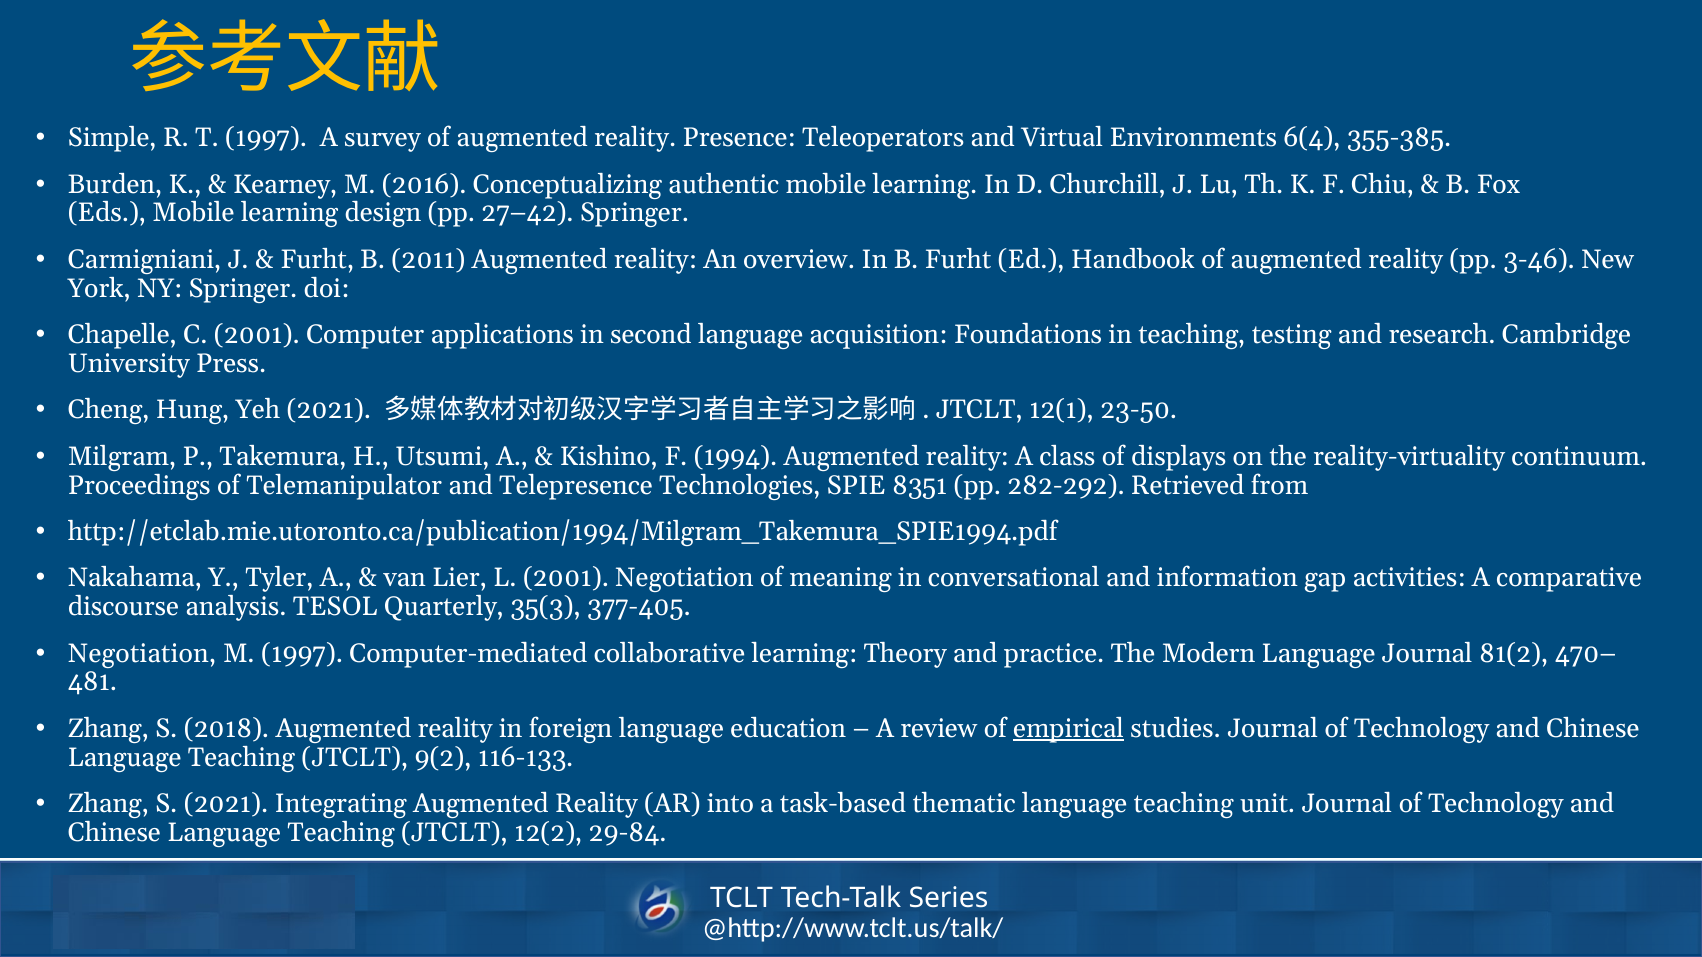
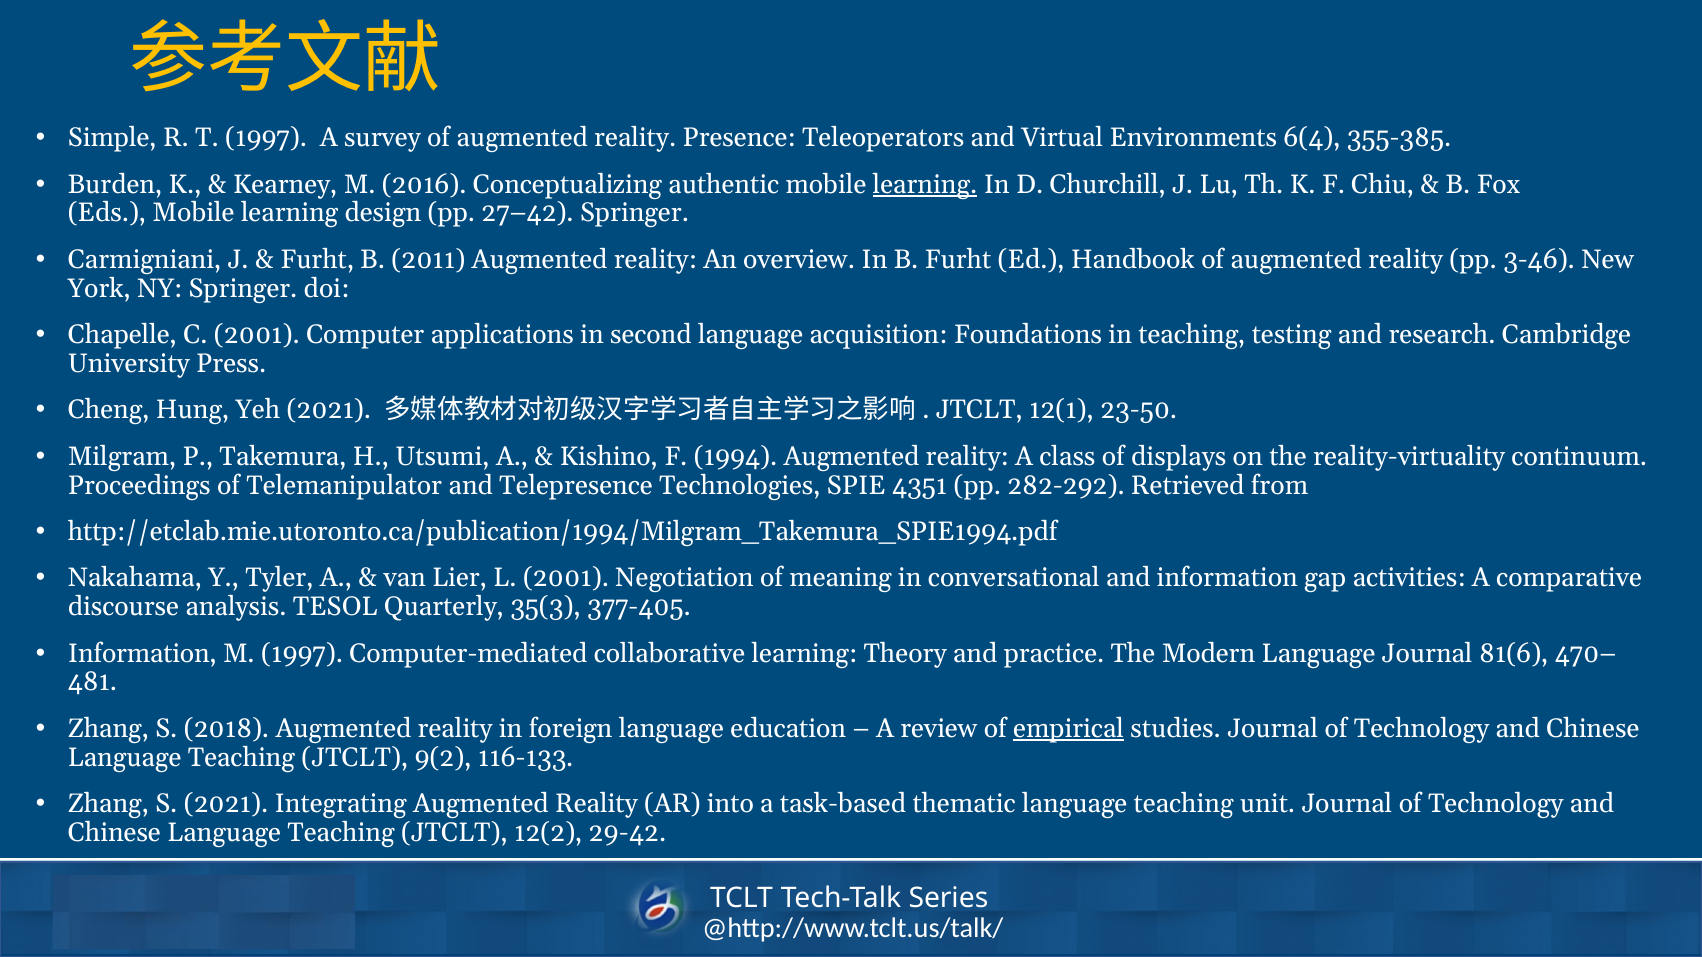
learning underline: none -> present (925, 185)
8351: 8351 -> 4351 (920, 485)
Negotiation: Negotiation -> Information (142, 654)
81(2: 81(2 -> 81(6 (1514, 654)
29-84: 29-84 -> 29-42 (628, 833)
